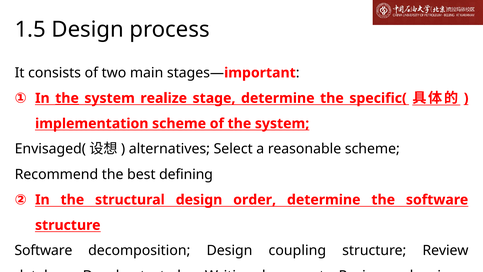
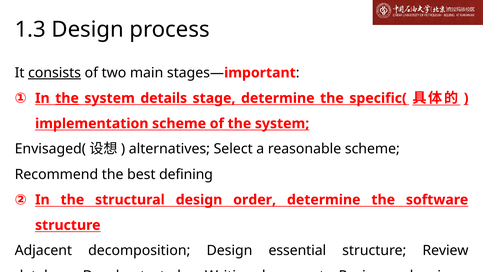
1.5: 1.5 -> 1.3 (30, 29)
consists underline: none -> present (55, 73)
realize: realize -> details (164, 98)
Software: Software -> Adjacent (43, 250)
coupling: coupling -> essential (297, 250)
